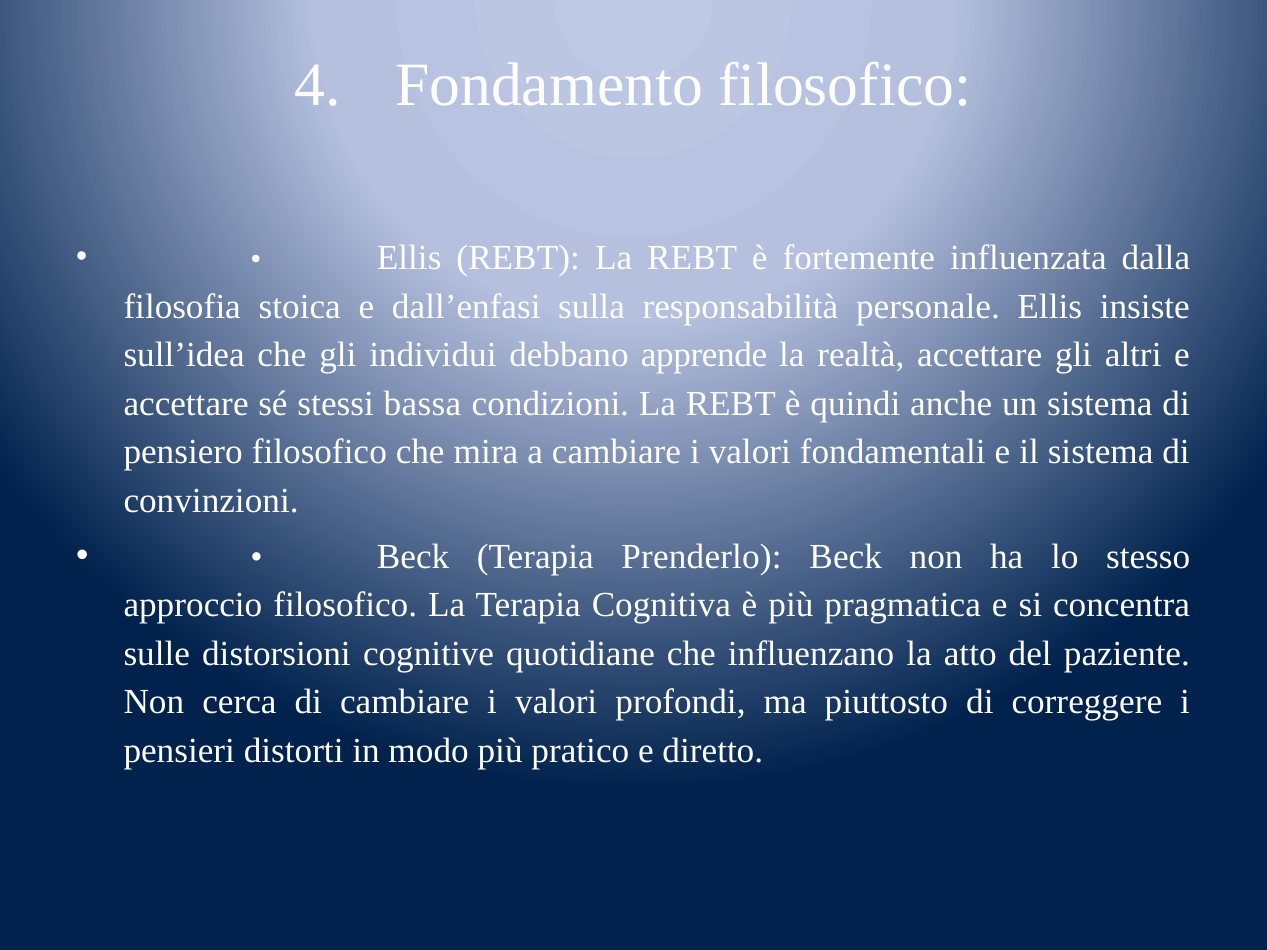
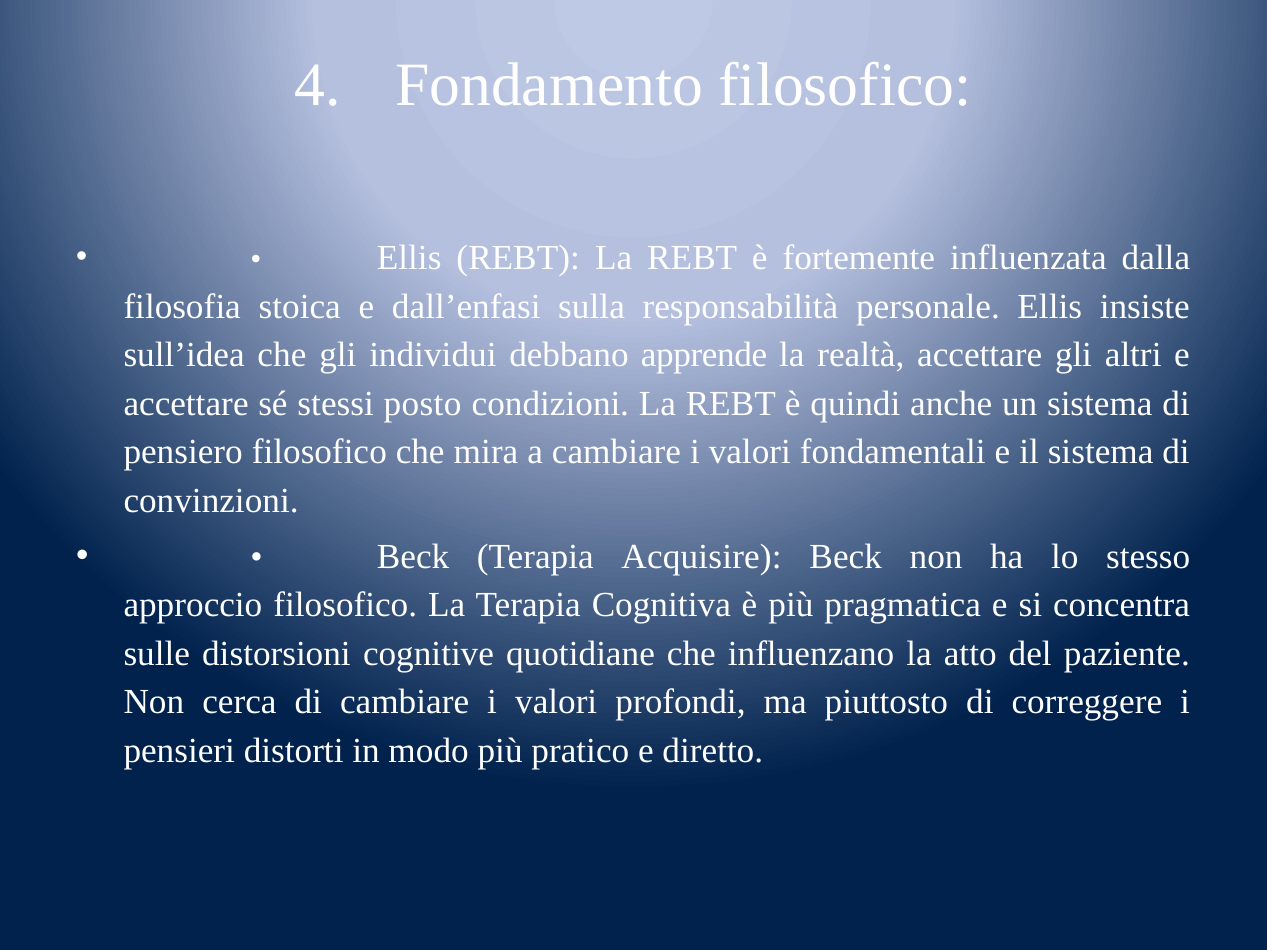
bassa: bassa -> posto (423, 404)
Prenderlo: Prenderlo -> Acquisire (702, 557)
